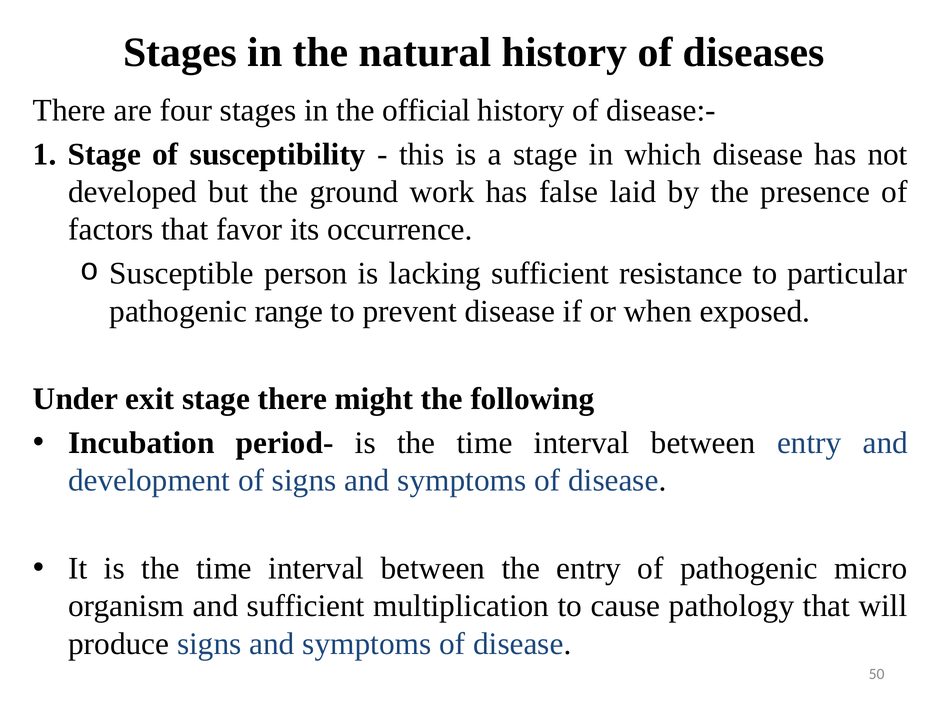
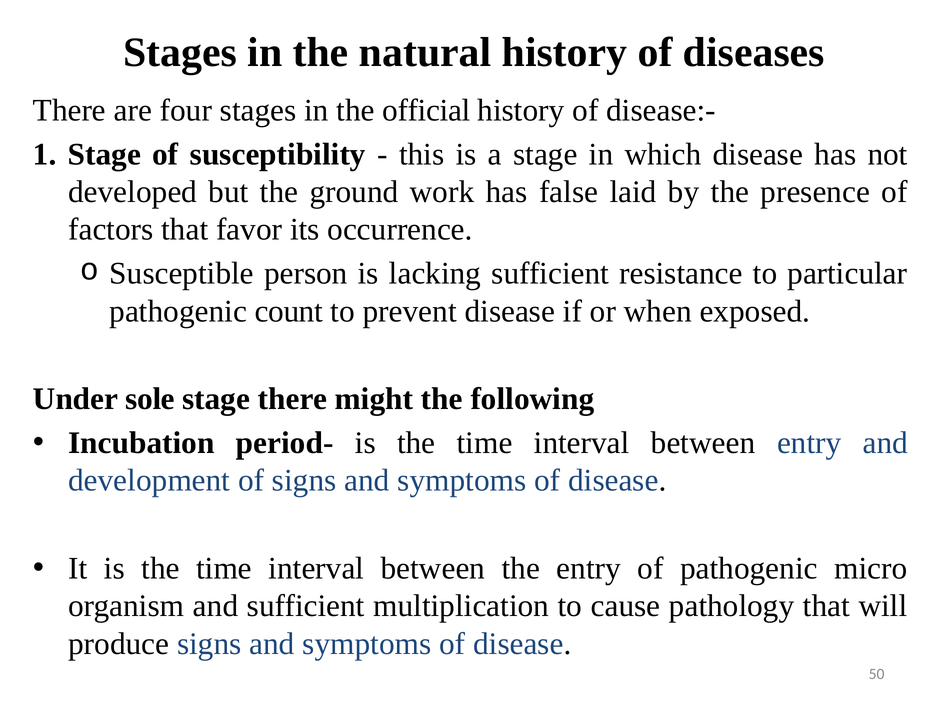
range: range -> count (289, 311)
exit: exit -> sole (150, 399)
